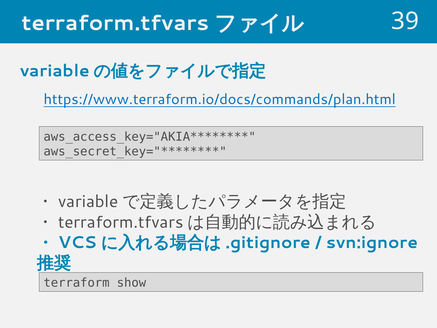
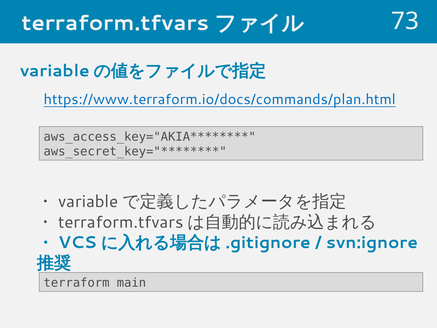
39: 39 -> 73 (405, 21)
show: show -> main (131, 283)
